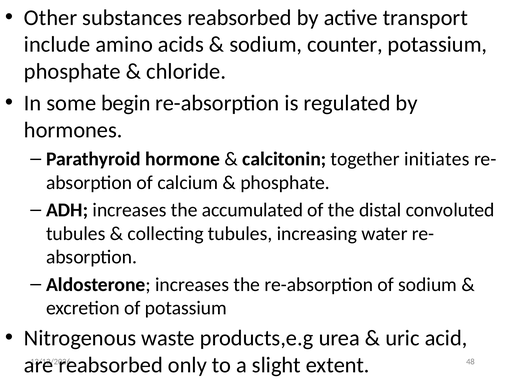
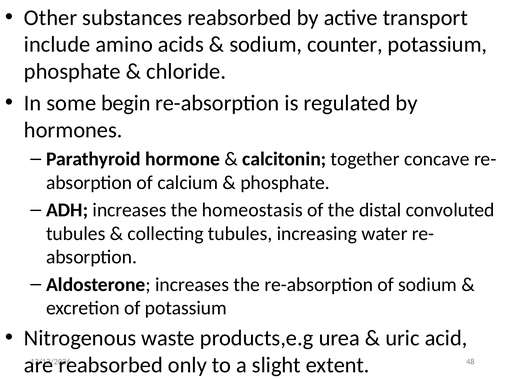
initiates: initiates -> concave (437, 159)
accumulated: accumulated -> homeostasis (252, 210)
